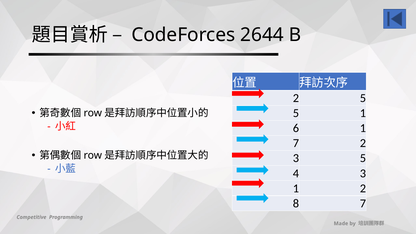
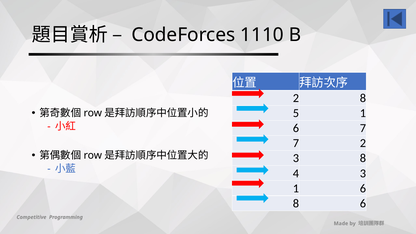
2644: 2644 -> 1110 (262, 35)
2 5: 5 -> 8 (363, 98)
6 1: 1 -> 7 (363, 128)
3 5: 5 -> 8 (363, 158)
2: 2 -> 6 (363, 188)
8 7: 7 -> 6 (363, 203)
